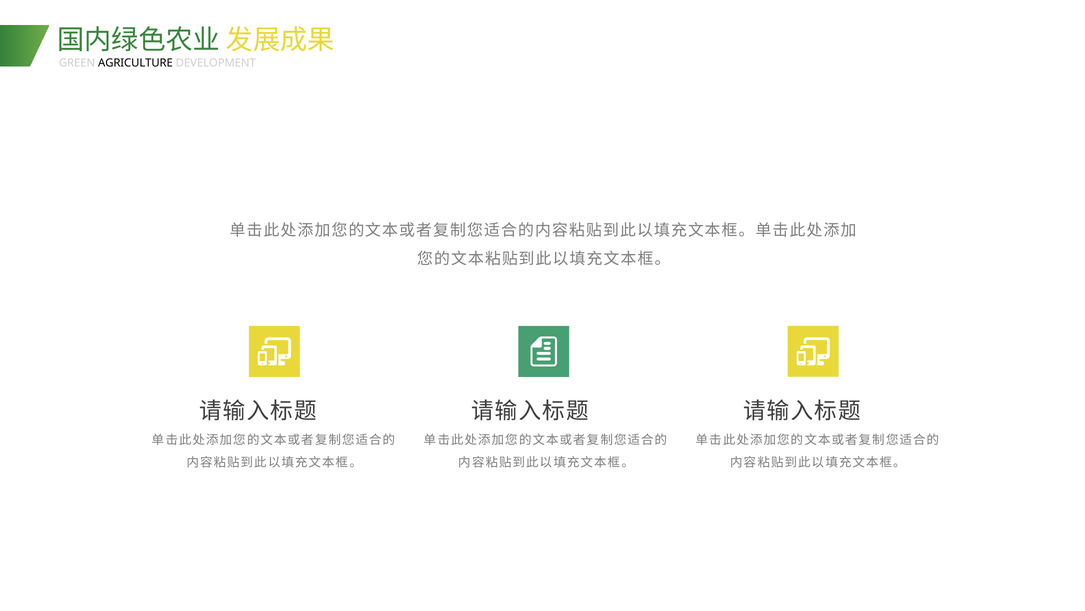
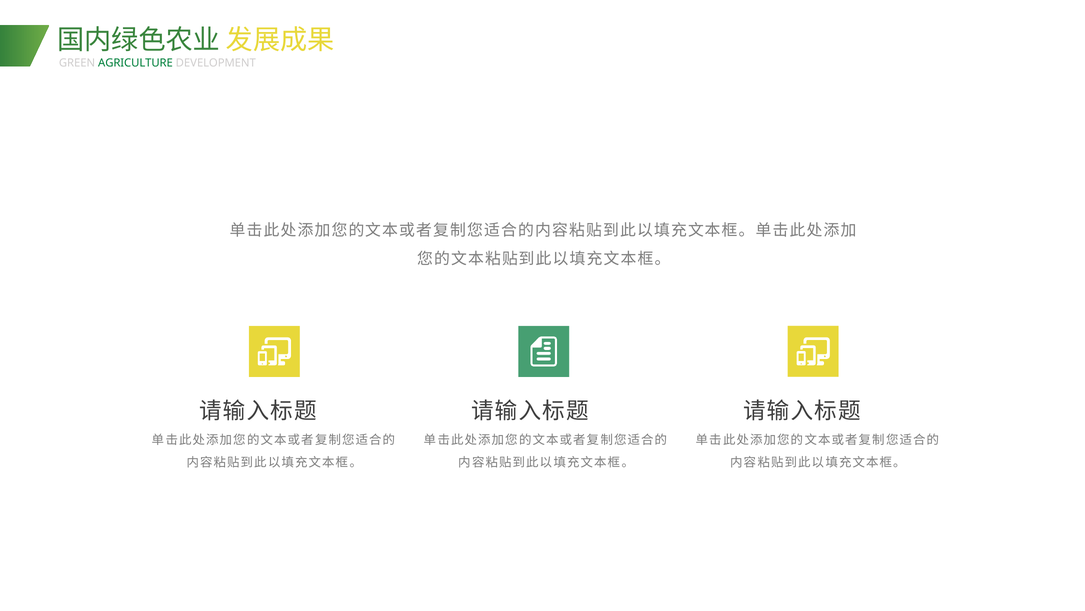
AGRICULTURE colour: black -> green (135, 63)
